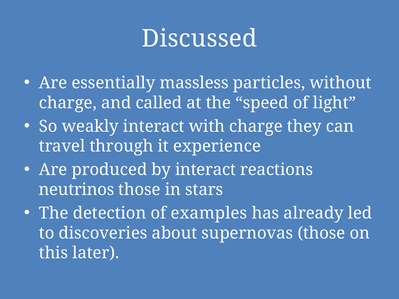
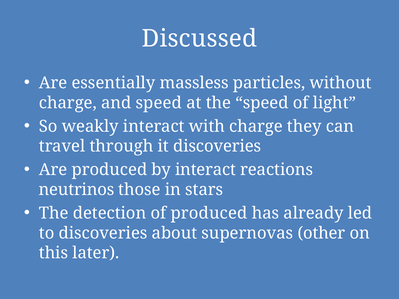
and called: called -> speed (159, 103)
it experience: experience -> discoveries (217, 146)
of examples: examples -> produced (209, 213)
supernovas those: those -> other (321, 233)
